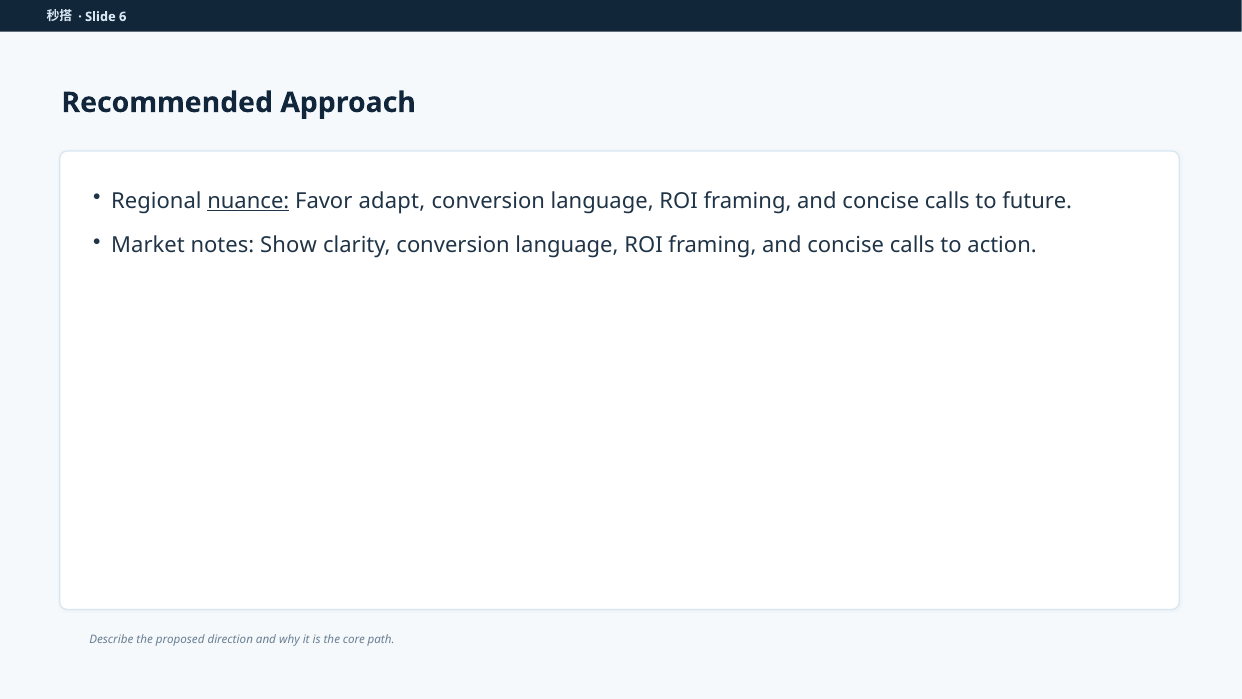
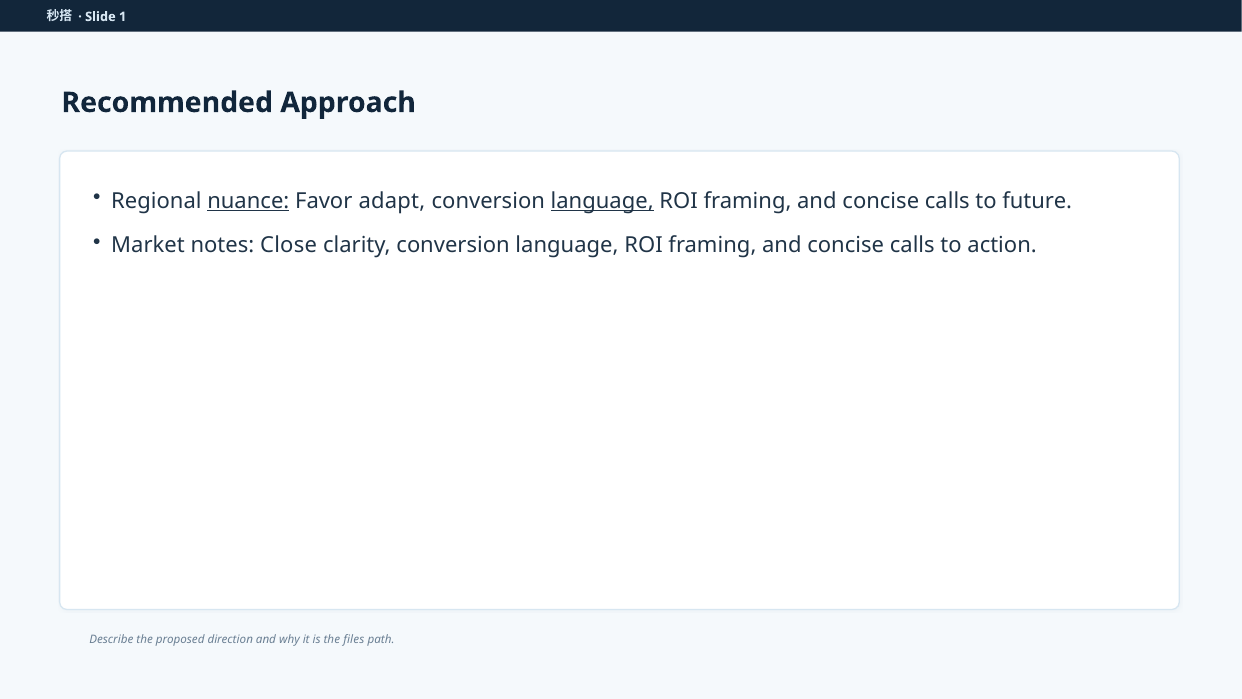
6: 6 -> 1 (123, 17)
language underline: none -> present (602, 201)
Show: Show -> Close (289, 246)
core: core -> files (354, 640)
